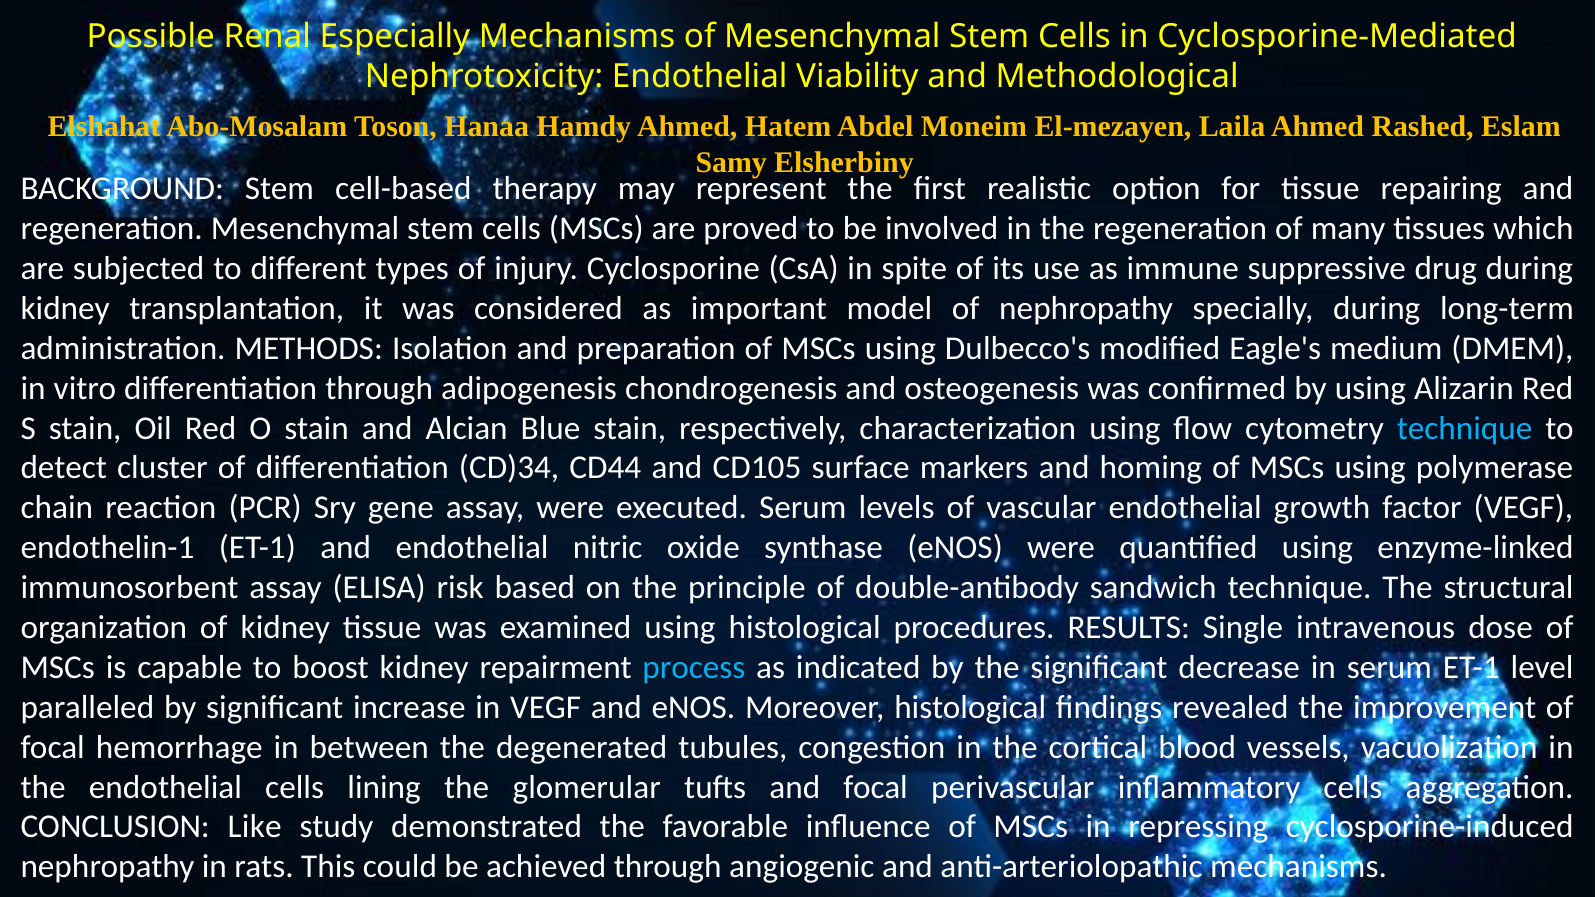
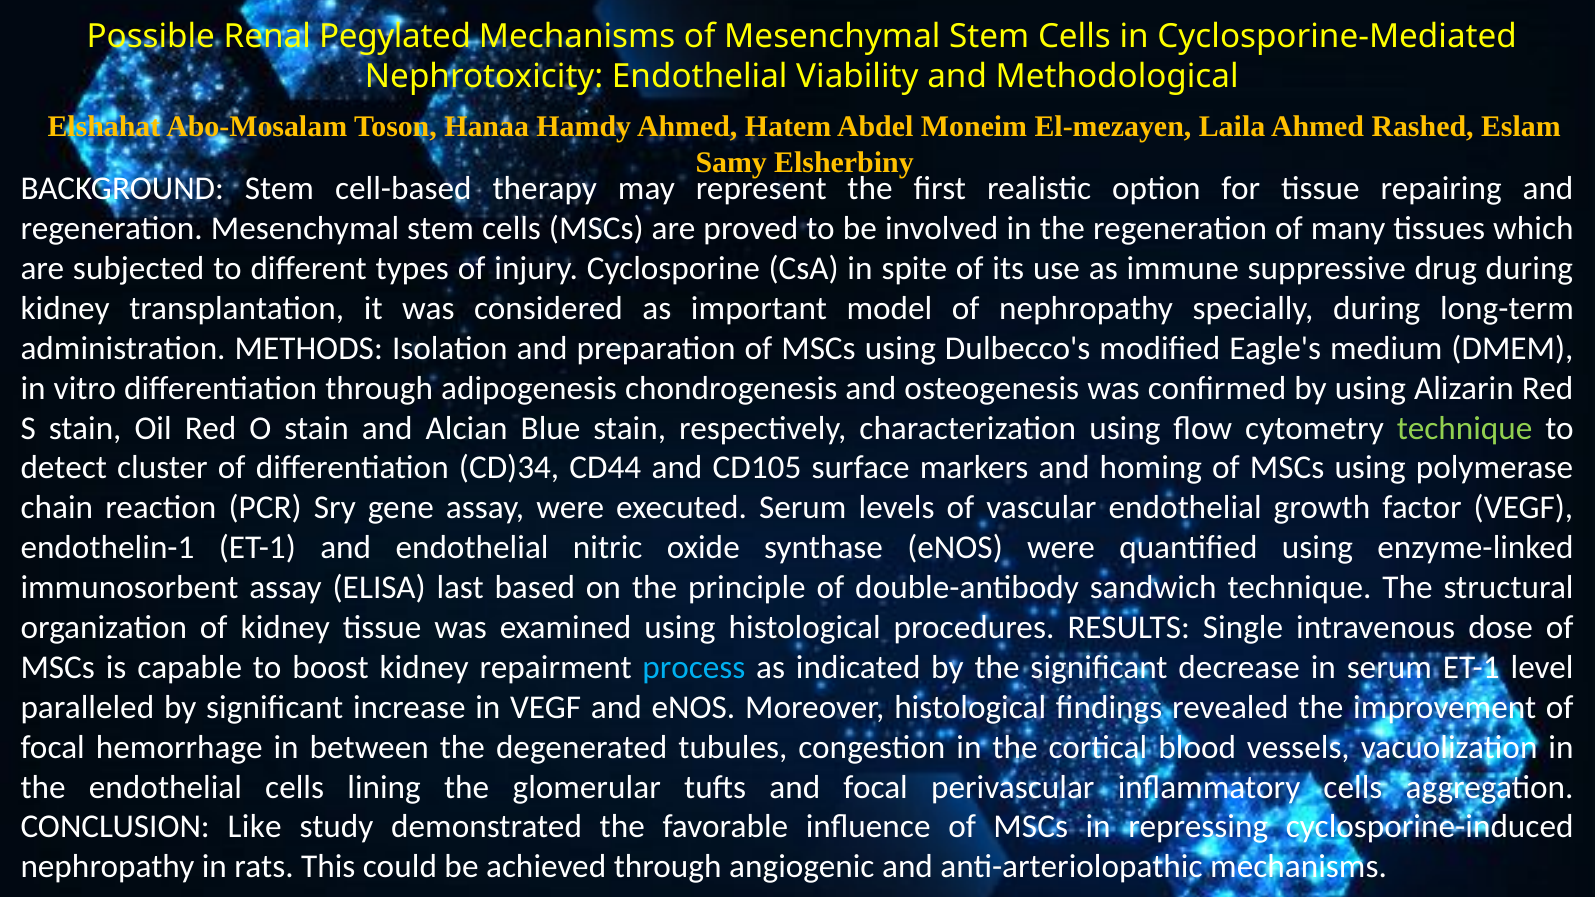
Especially: Especially -> Pegylated (395, 36)
technique colour: light blue -> light green (1465, 428)
risk: risk -> last (460, 588)
